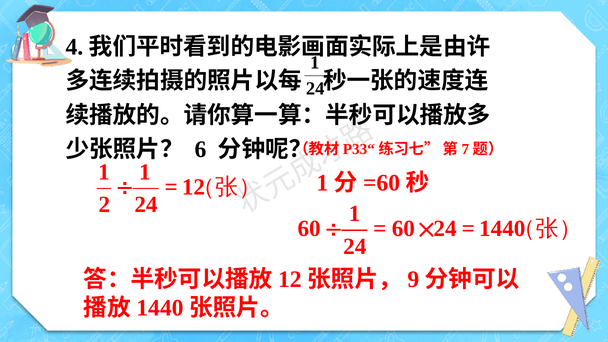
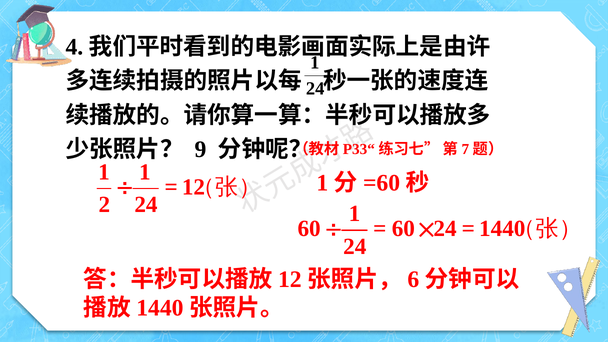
6: 6 -> 9 (201, 149)
9: 9 -> 6 (413, 279)
